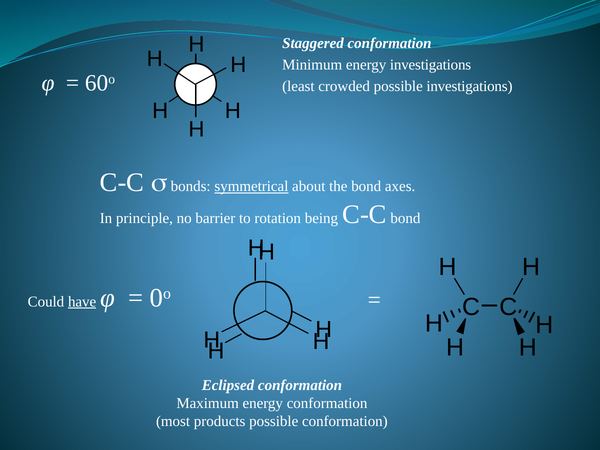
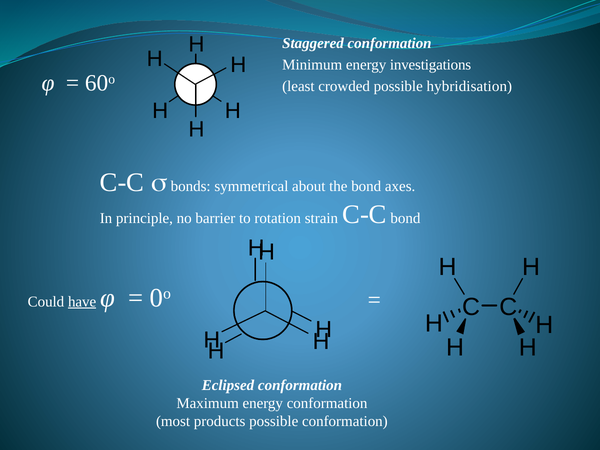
possible investigations: investigations -> hybridisation (469, 86)
symmetrical underline: present -> none (251, 186)
being: being -> strain (321, 218)
